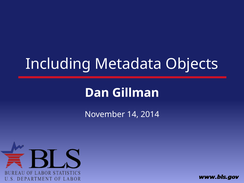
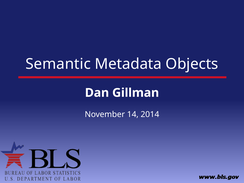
Including: Including -> Semantic (58, 64)
